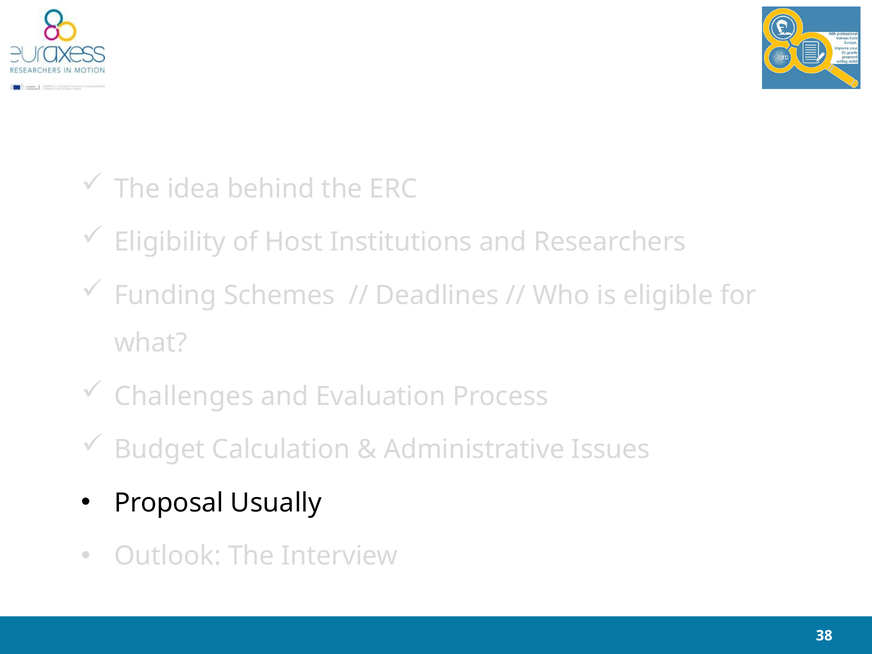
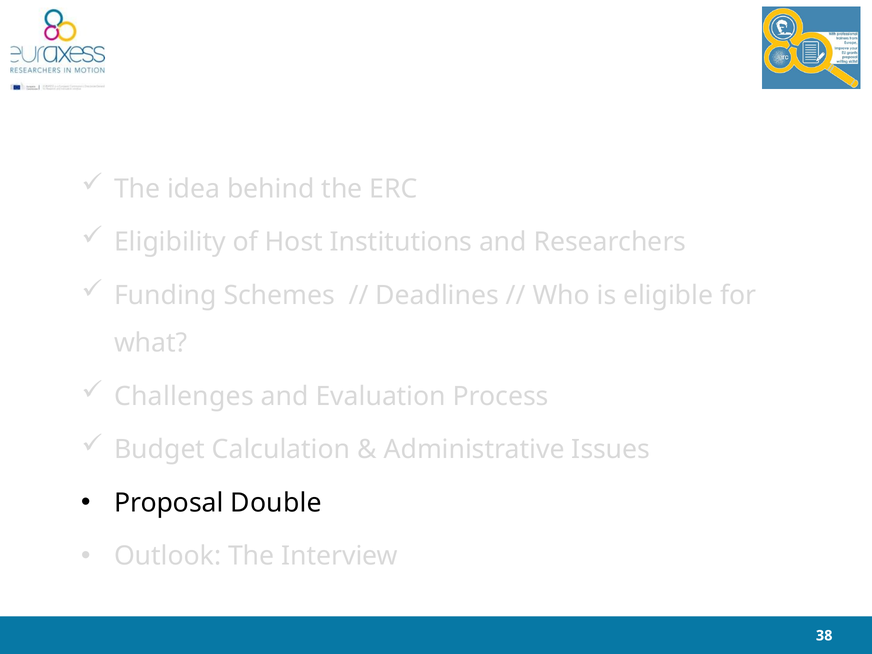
Usually: Usually -> Double (276, 503)
